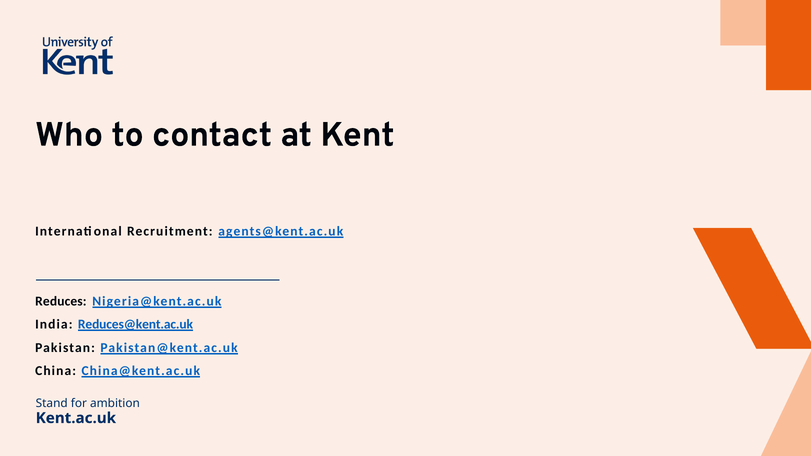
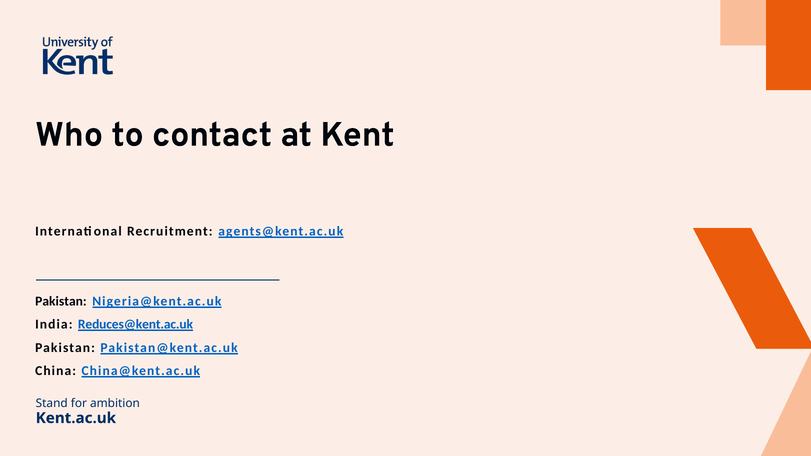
Reduces: Reduces -> Pakistan (61, 301)
